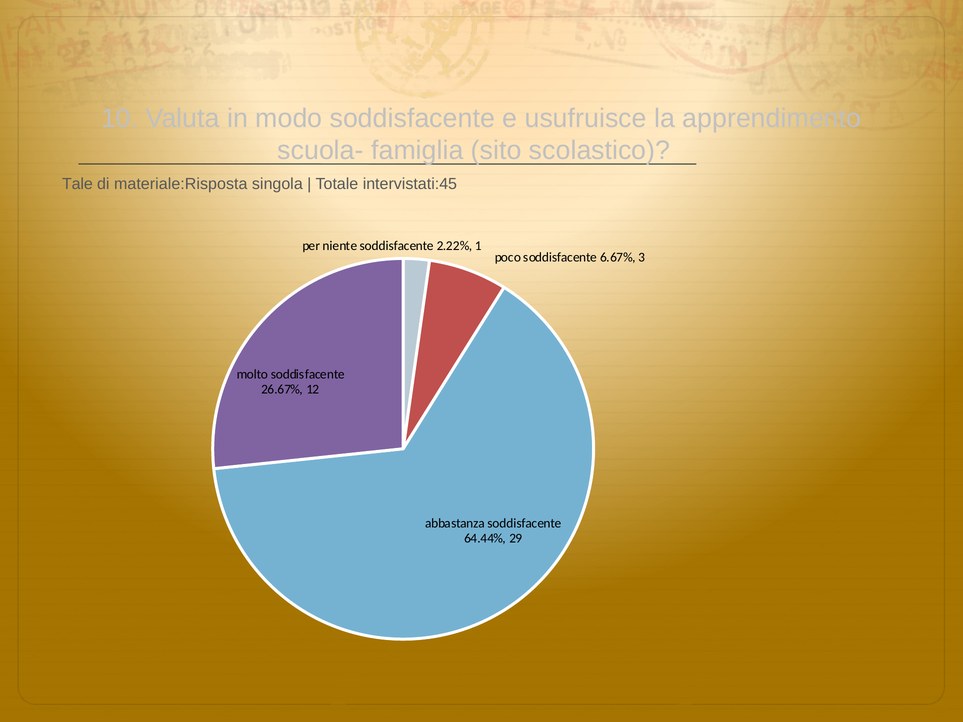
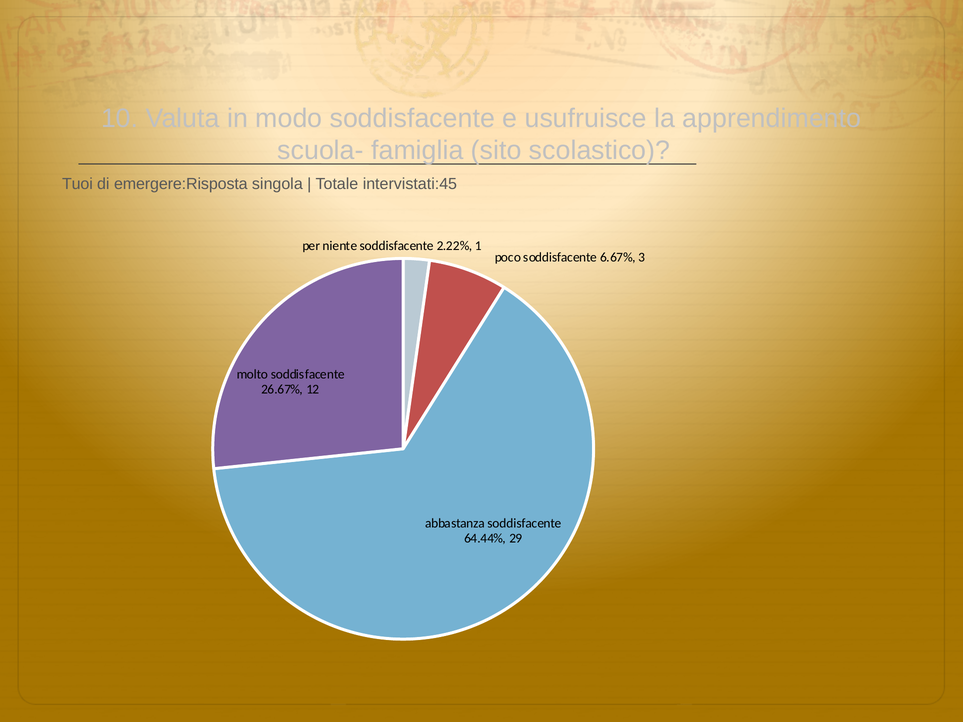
Tale: Tale -> Tuoi (77, 184)
materiale:Risposta: materiale:Risposta -> emergere:Risposta (181, 184)
